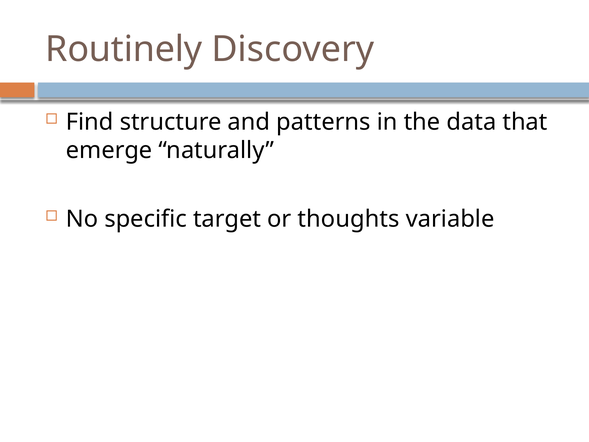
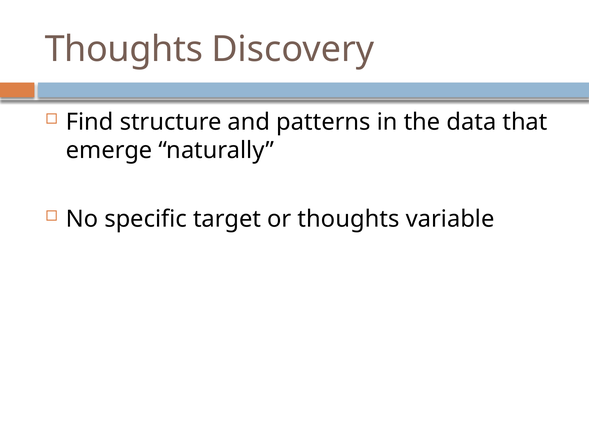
Routinely: Routinely -> Thoughts (124, 49)
